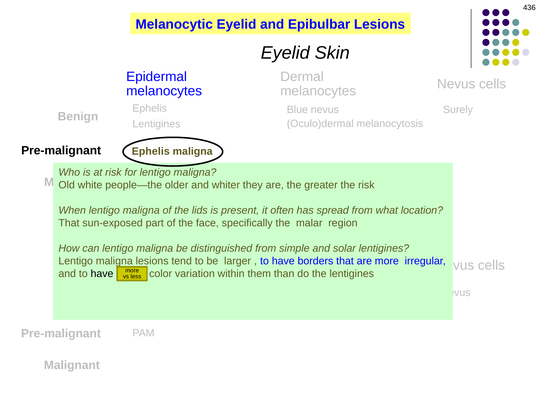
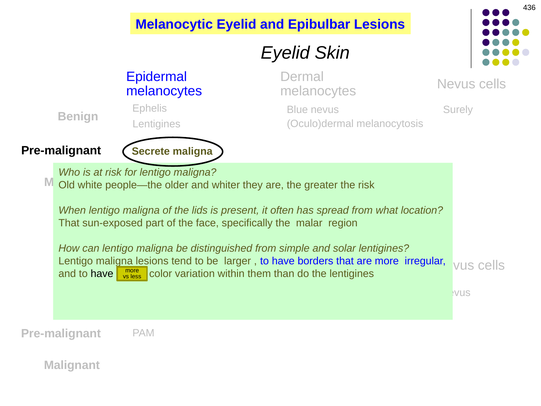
Ephelis: Ephelis -> Secrete (151, 151)
